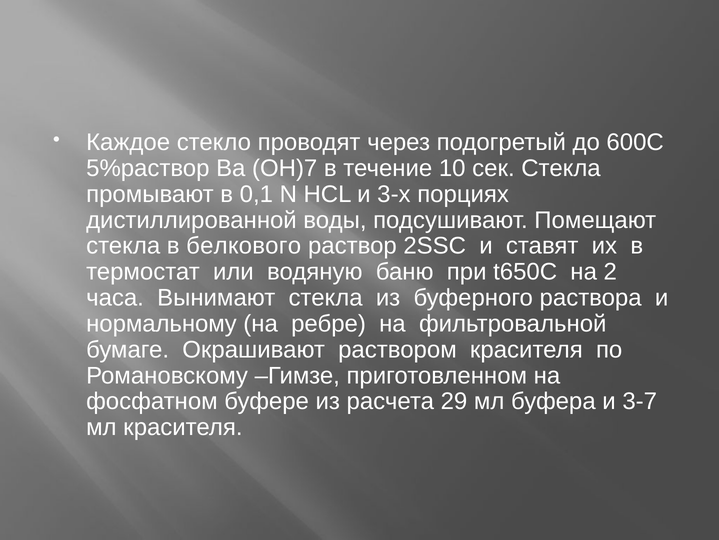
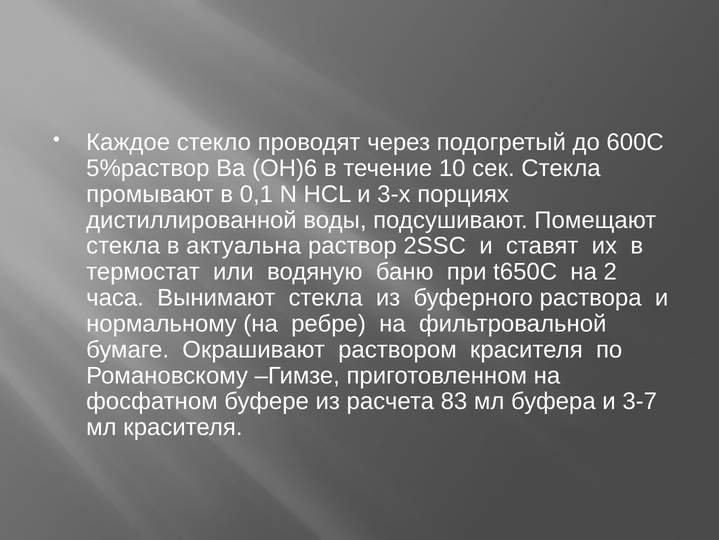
ОН)7: ОН)7 -> ОН)6 (285, 168)
белкового: белкового -> актуальна (244, 246)
29: 29 -> 83 (454, 401)
